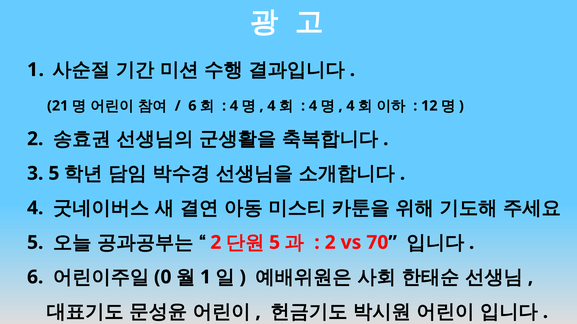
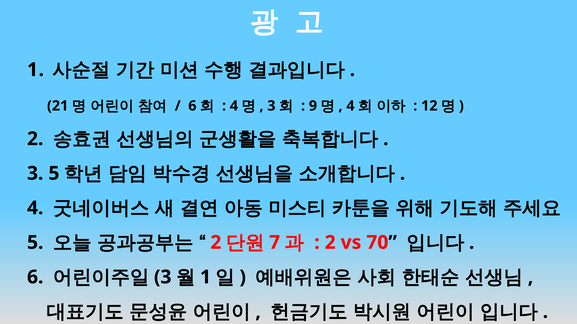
4: 4 -> 3 (271, 106)
4: 4 -> 9 (313, 106)
5: 5 -> 7 (275, 243)
0: 0 -> 3 (163, 278)
